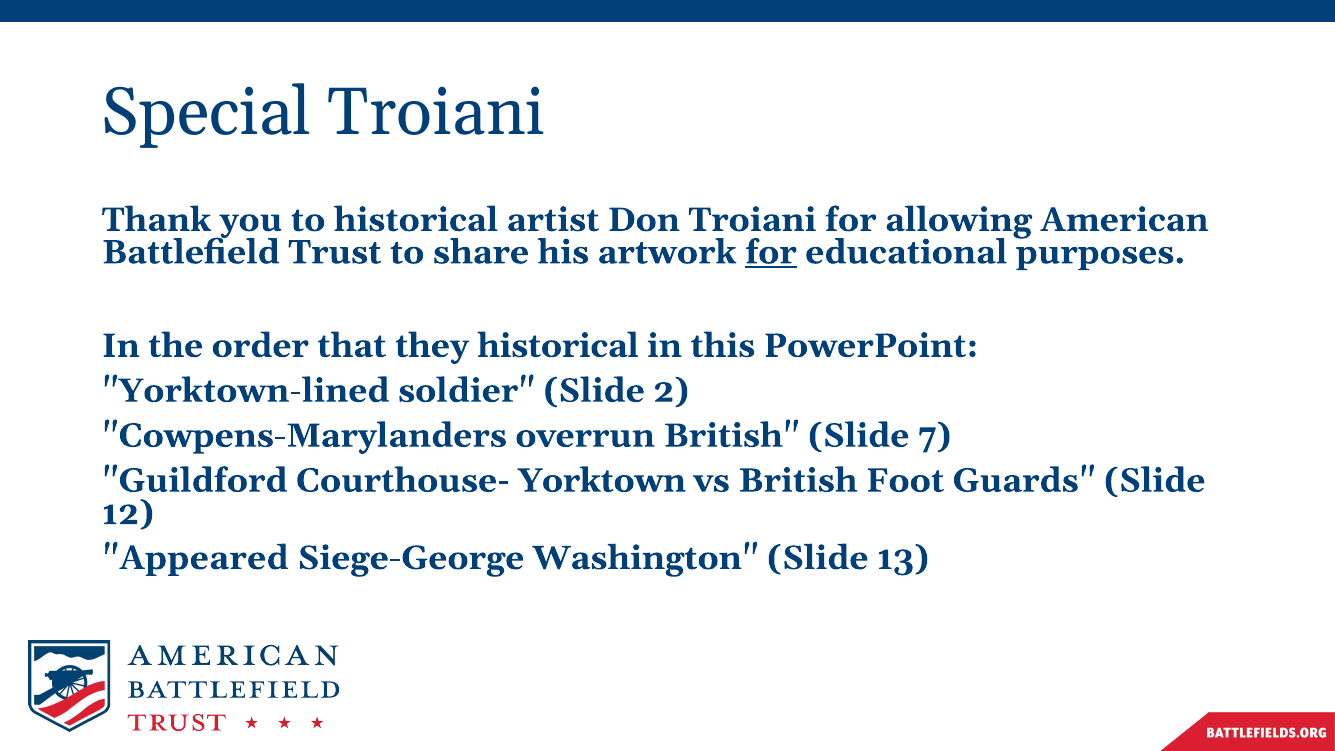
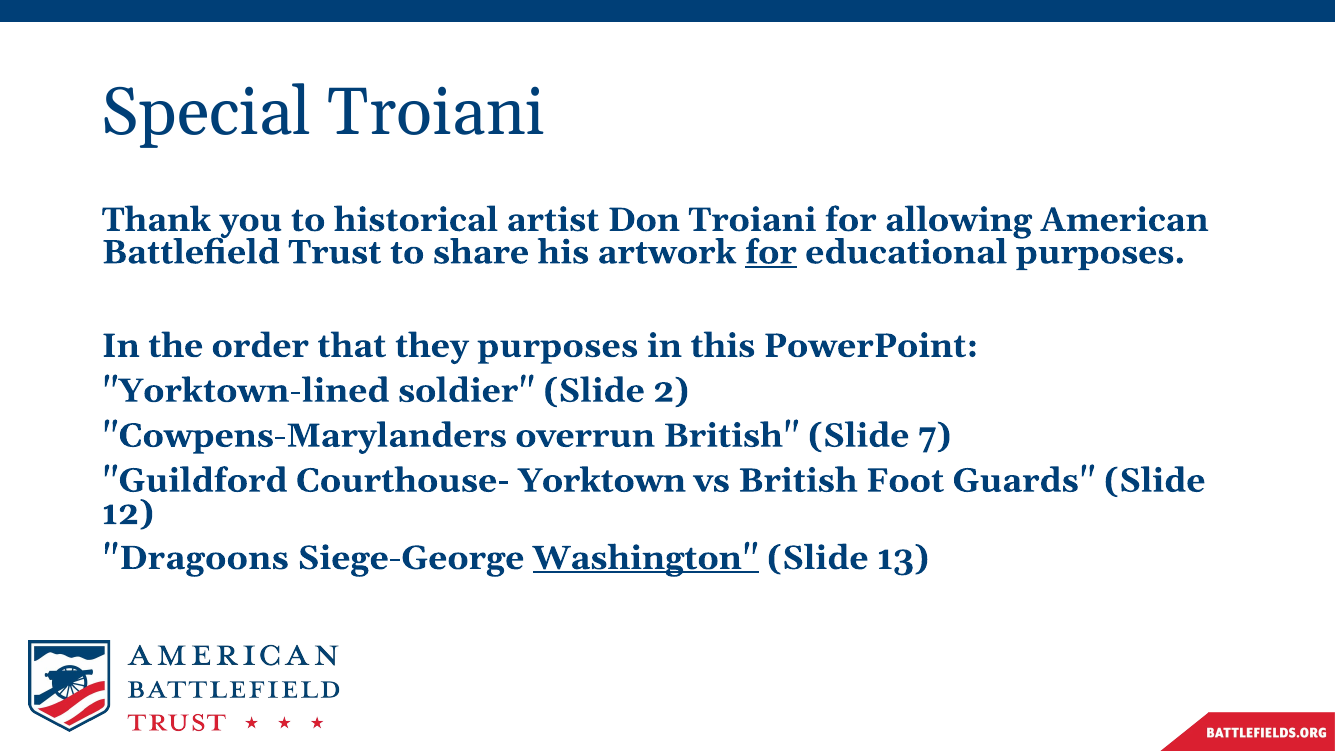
they historical: historical -> purposes (558, 346)
Appeared: Appeared -> Dragoons (195, 558)
Washington underline: none -> present (646, 558)
